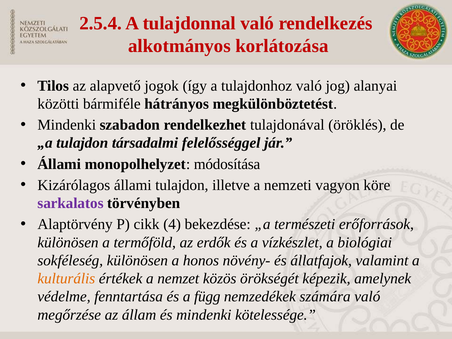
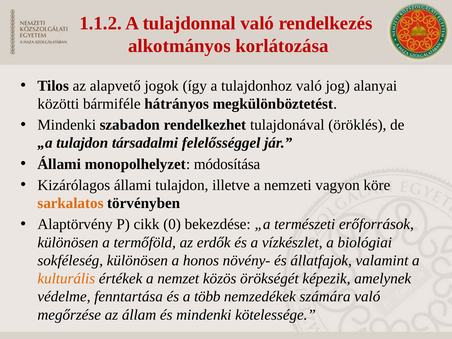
2.5.4: 2.5.4 -> 1.1.2 (101, 23)
sarkalatos colour: purple -> orange (71, 203)
4: 4 -> 0 (172, 224)
függ: függ -> több (207, 297)
